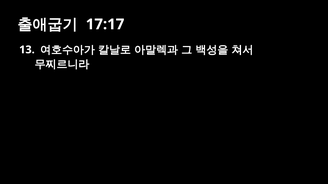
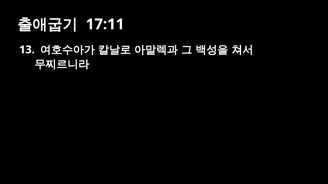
17:17: 17:17 -> 17:11 (105, 24)
